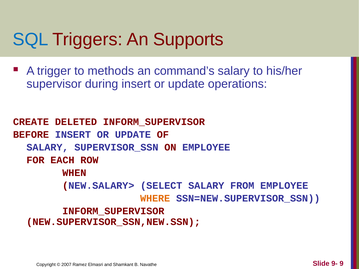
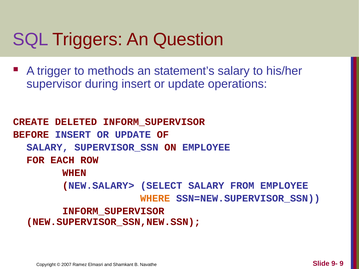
SQL colour: blue -> purple (31, 40)
Supports: Supports -> Question (188, 40)
command’s: command’s -> statement’s (184, 71)
